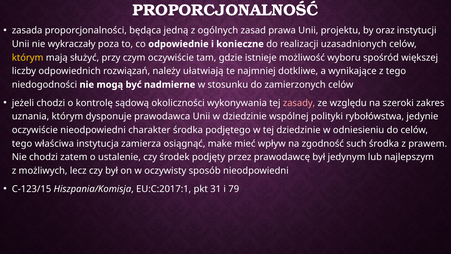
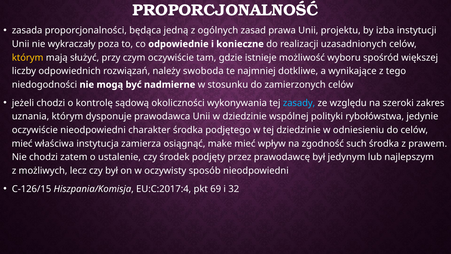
oraz: oraz -> izba (385, 30)
ułatwiają: ułatwiają -> swoboda (203, 71)
zasady colour: pink -> light blue (299, 103)
tego: tego -> mieć (22, 143)
C-123/15: C-123/15 -> C-126/15 (32, 189)
EU:C:2017:1: EU:C:2017:1 -> EU:C:2017:4 (164, 189)
31: 31 -> 69 (216, 189)
79: 79 -> 32 (234, 189)
